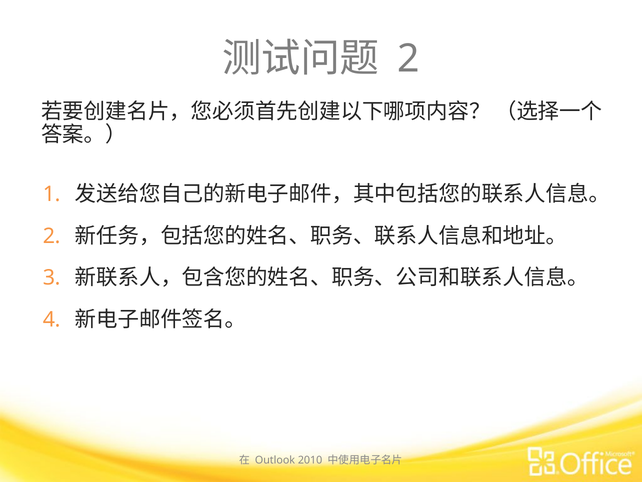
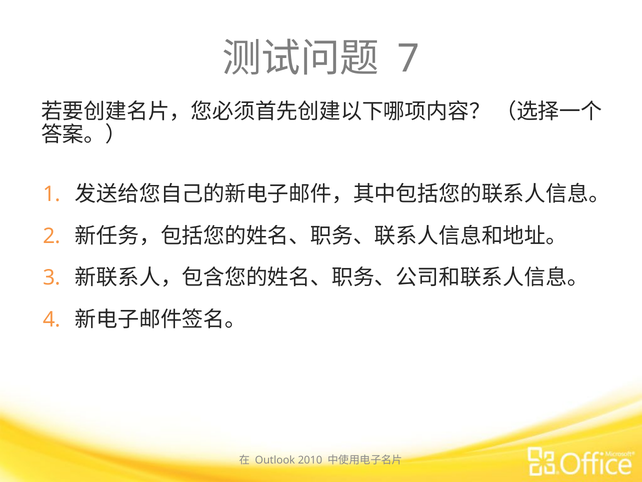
2: 2 -> 7 (409, 59)
